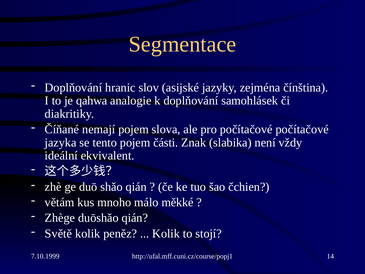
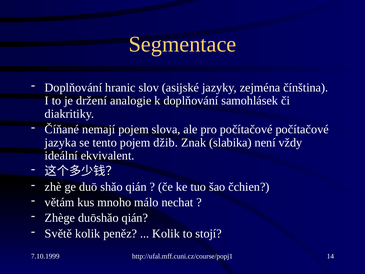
qahwa: qahwa -> držení (92, 101)
části: části -> džib (166, 142)
měkké: měkké -> nechat (177, 202)
